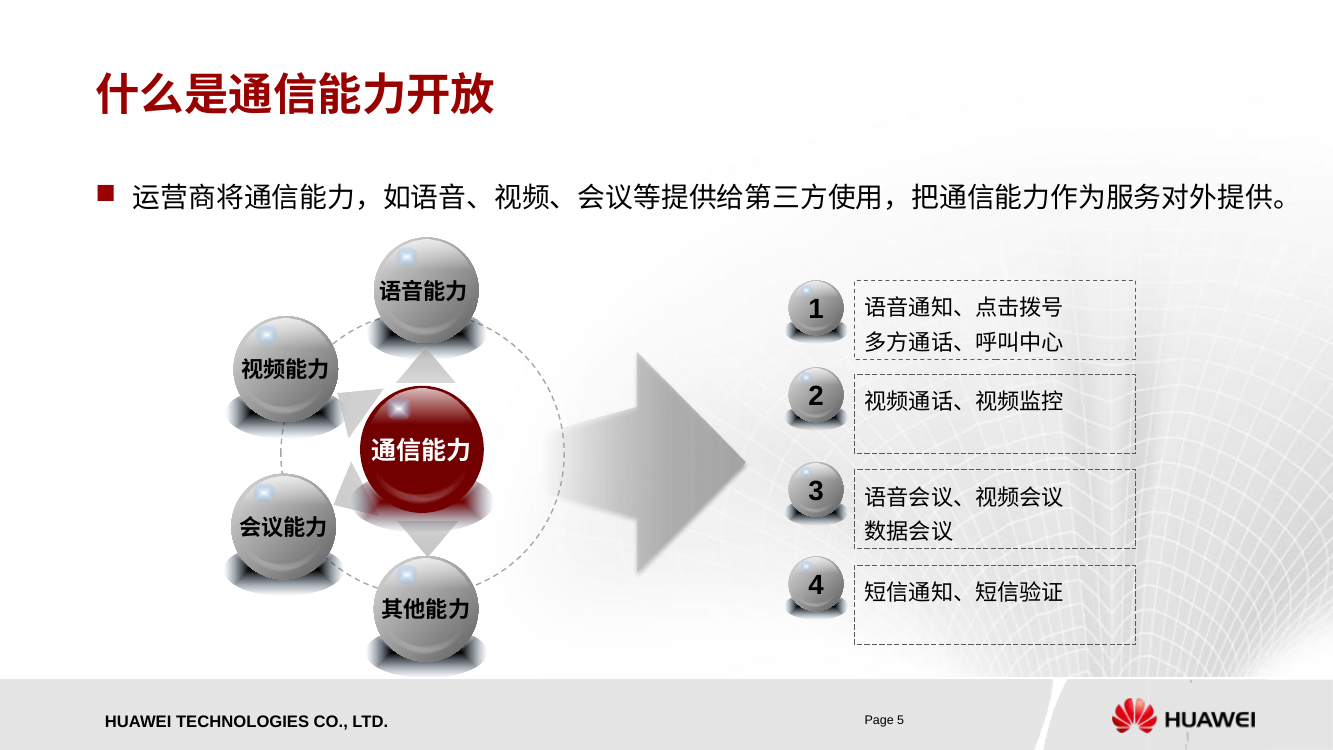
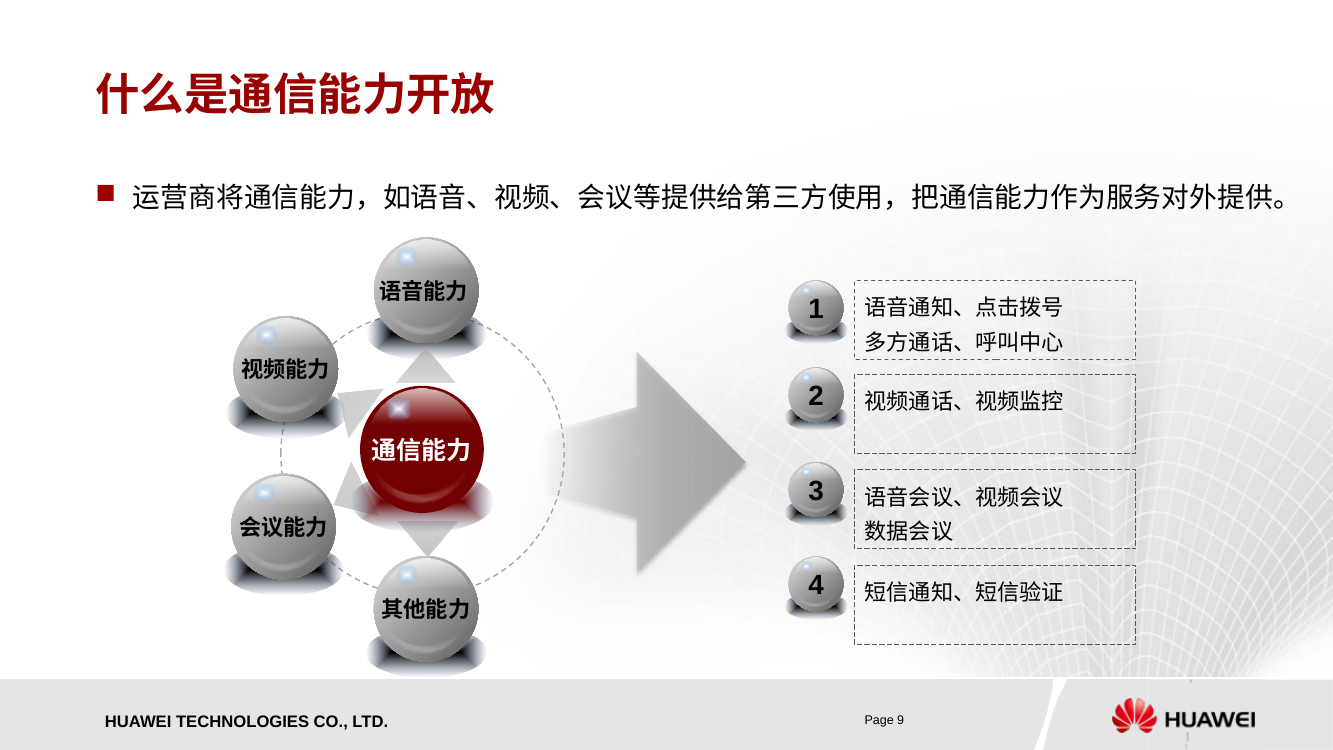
5: 5 -> 9 (901, 720)
